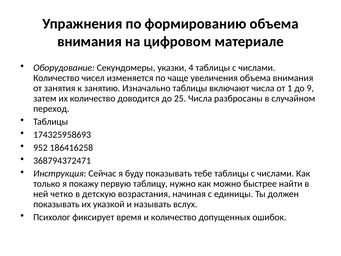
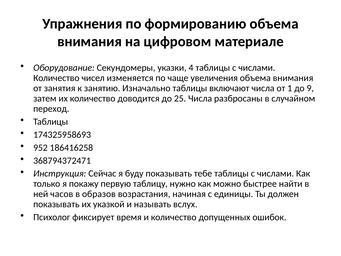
четко: четко -> часов (62, 194)
детскую: детскую -> образов (99, 194)
